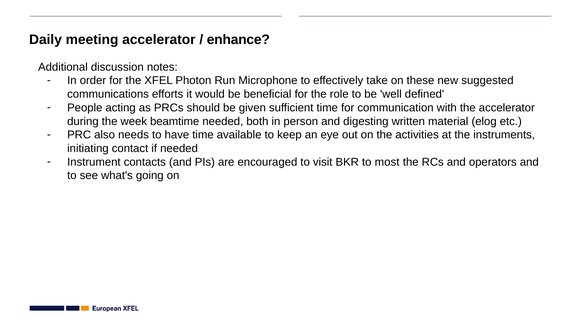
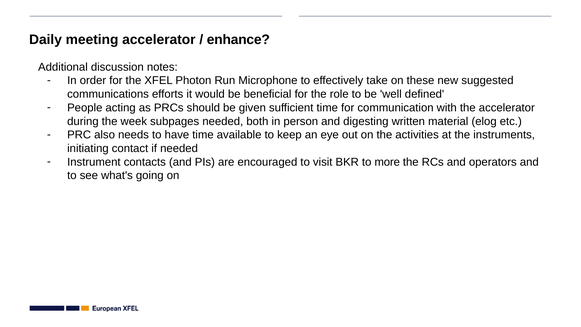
beamtime: beamtime -> subpages (175, 121)
most: most -> more (387, 162)
